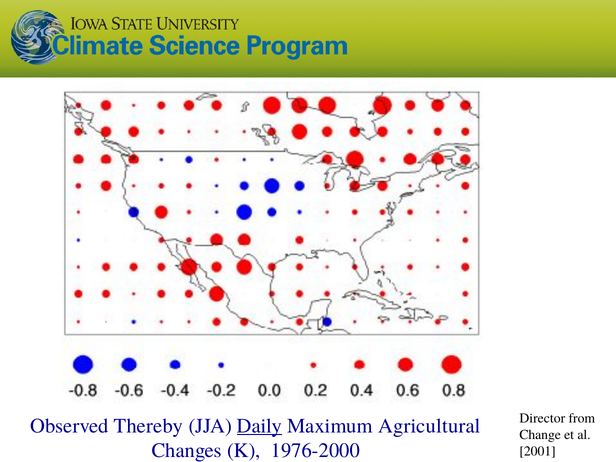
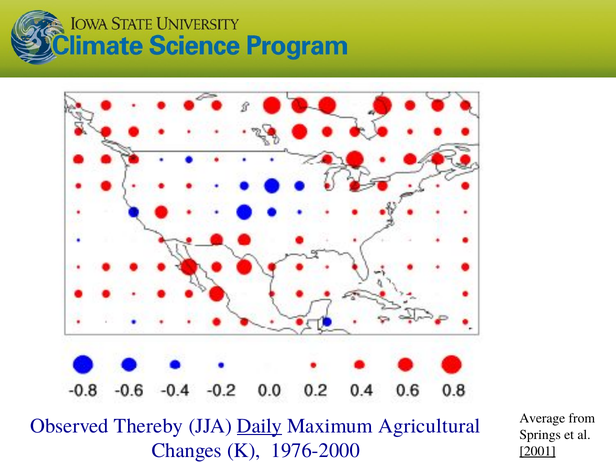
Director: Director -> Average (542, 418)
Change: Change -> Springs (540, 435)
2001 underline: none -> present (538, 451)
